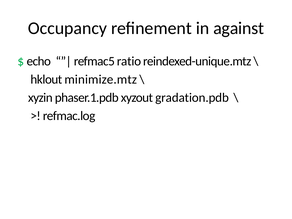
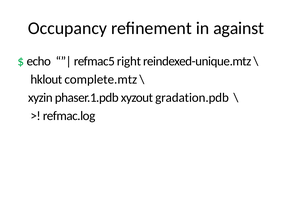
ratio: ratio -> right (129, 61)
minimize.mtz: minimize.mtz -> complete.mtz (101, 79)
